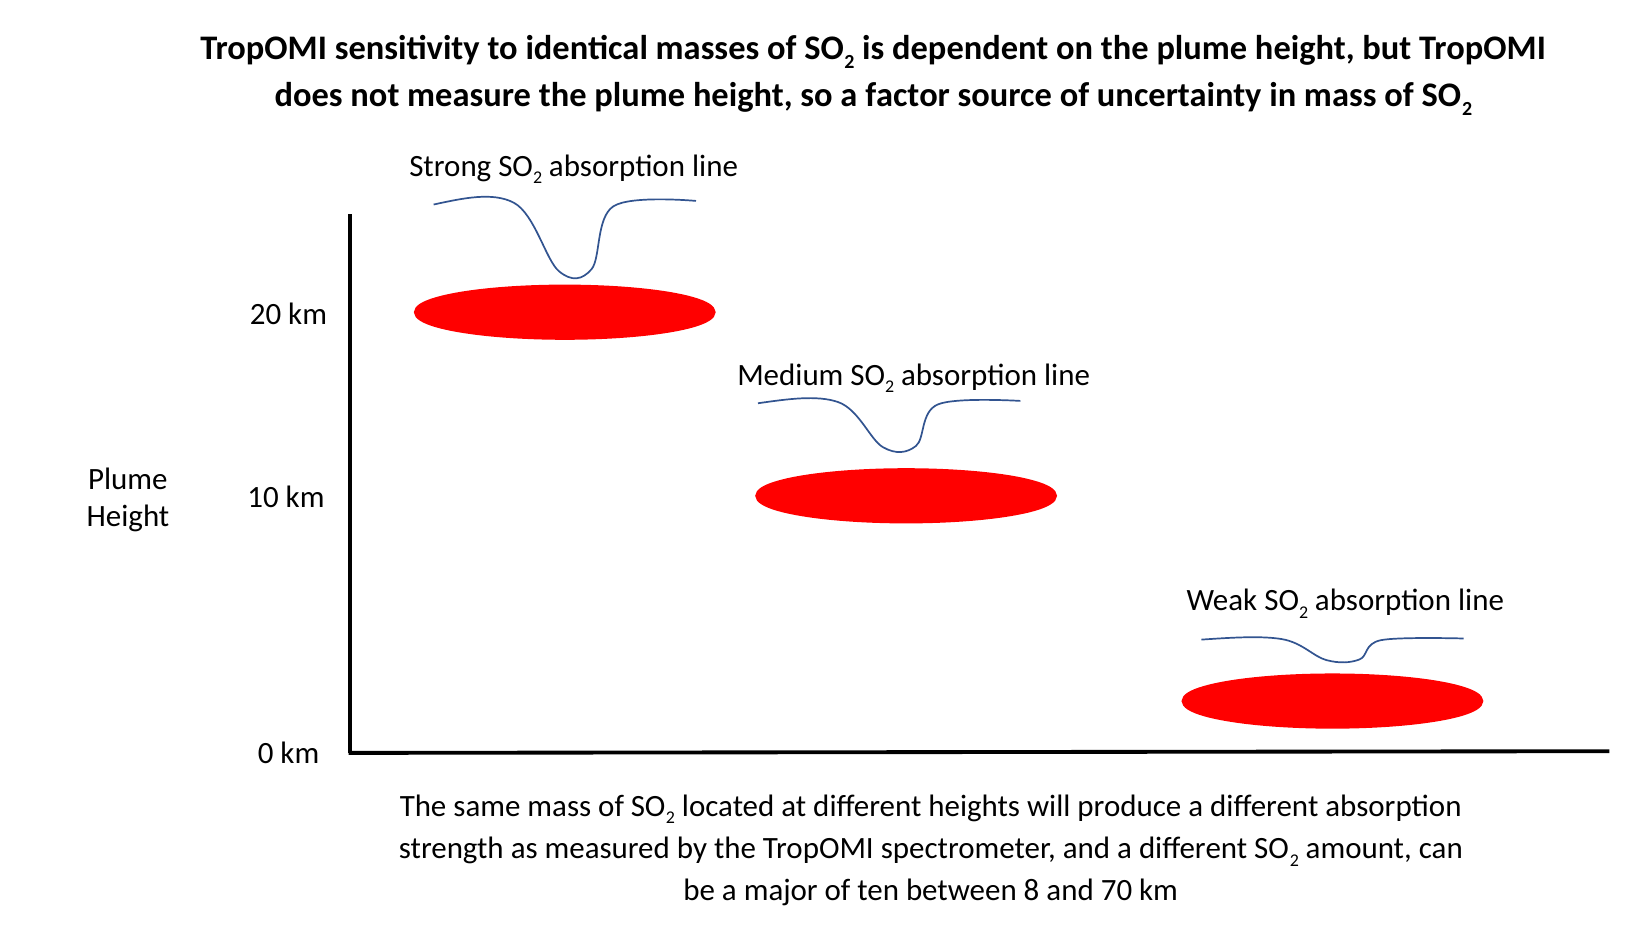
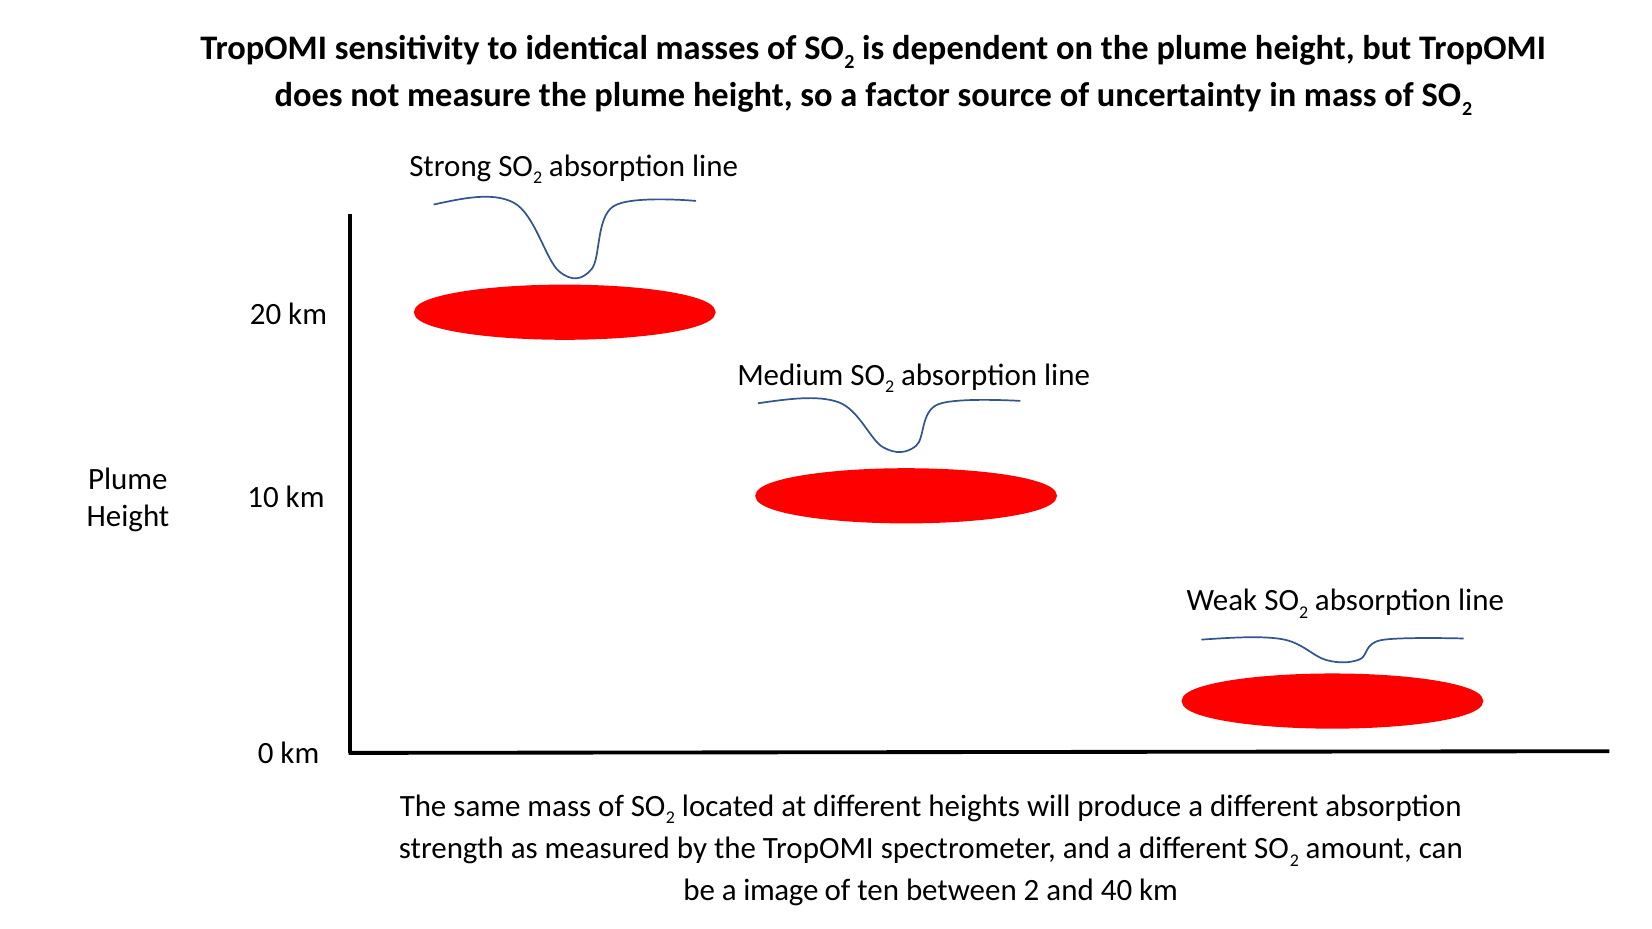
major: major -> image (781, 891)
between 8: 8 -> 2 (1032, 891)
70: 70 -> 40 (1117, 891)
